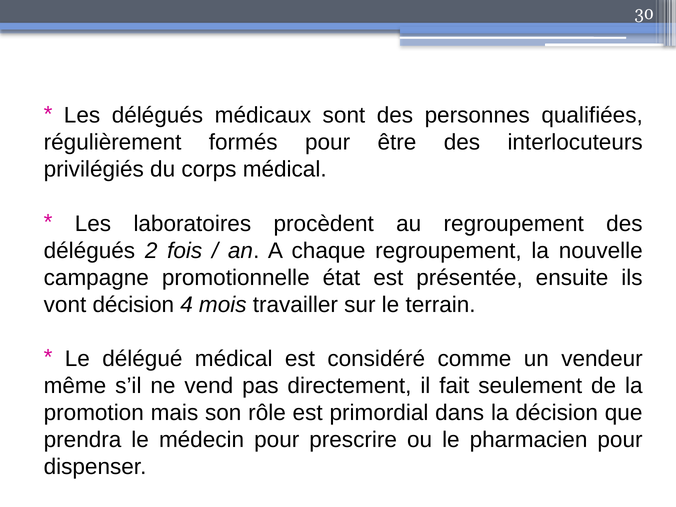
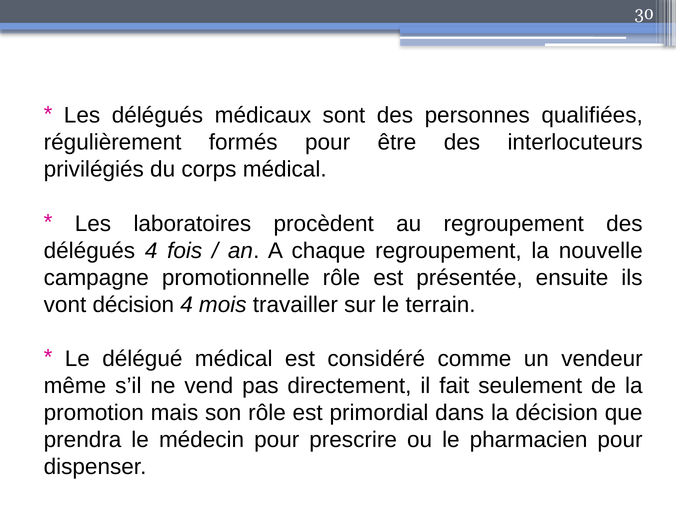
délégués 2: 2 -> 4 (151, 251)
promotionnelle état: état -> rôle (341, 278)
